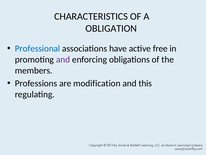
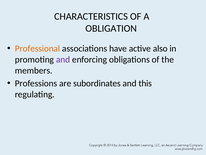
Professional colour: blue -> orange (38, 48)
free: free -> also (160, 48)
modification: modification -> subordinates (97, 83)
